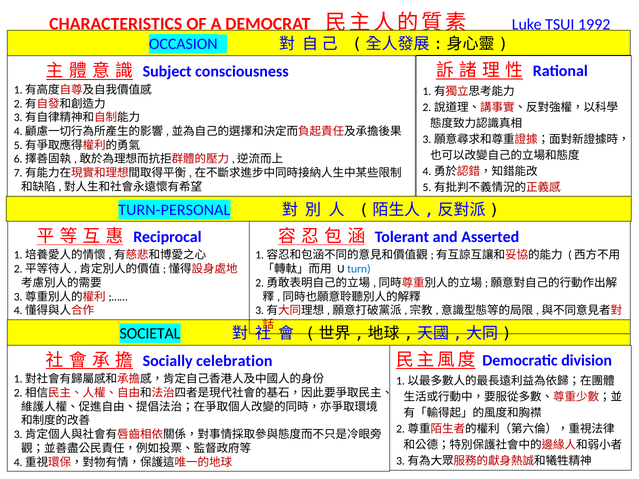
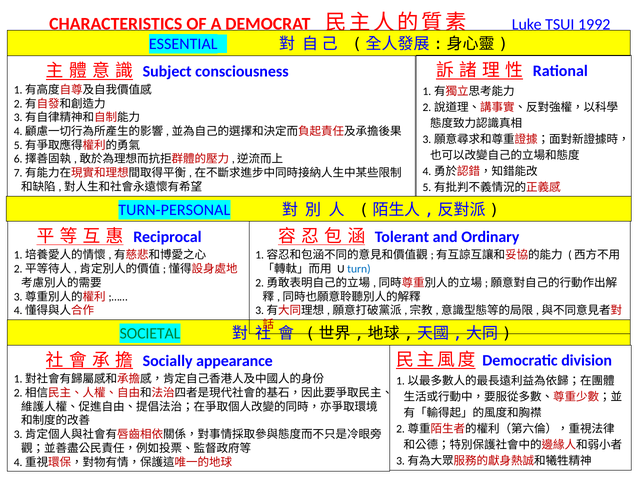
OCCASION: OCCASION -> ESSENTIAL (183, 44)
Asserted: Asserted -> Ordinary (490, 237)
SOCIETAL colour: black -> green (150, 334)
celebration: celebration -> appearance (234, 361)
